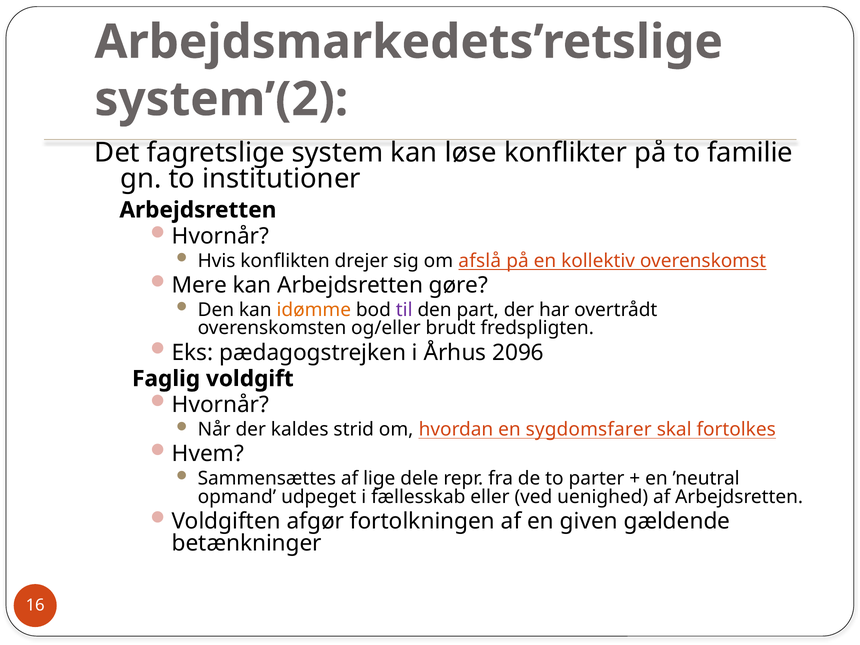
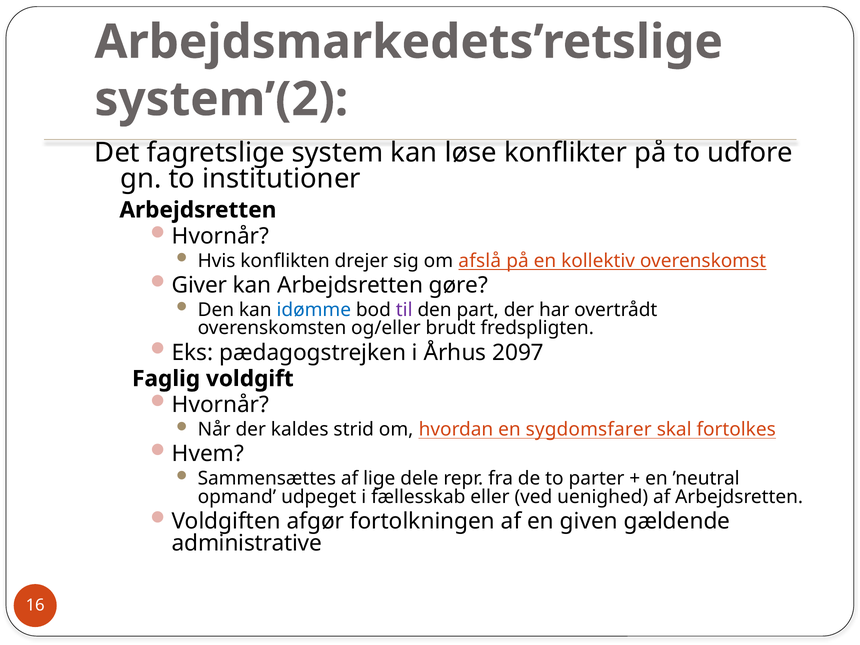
familie: familie -> udfore (750, 152)
Mere: Mere -> Giver (199, 285)
idømme colour: orange -> blue (314, 310)
2096: 2096 -> 2097 (518, 353)
betænkninger: betænkninger -> administrative (247, 543)
